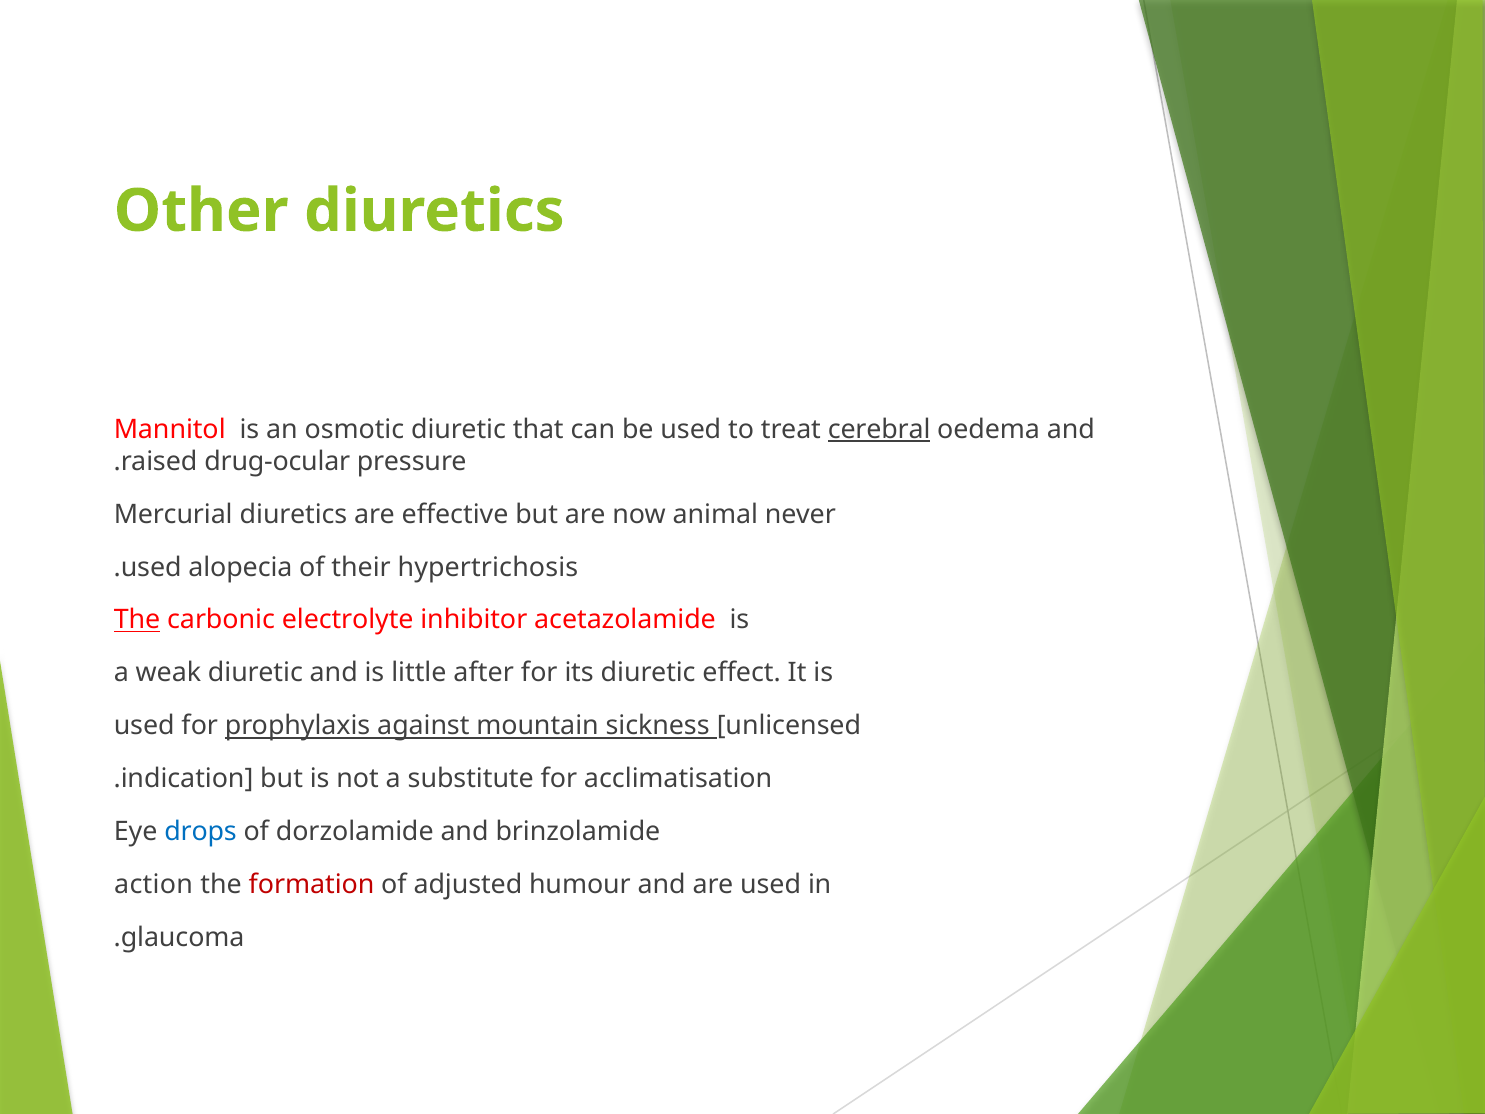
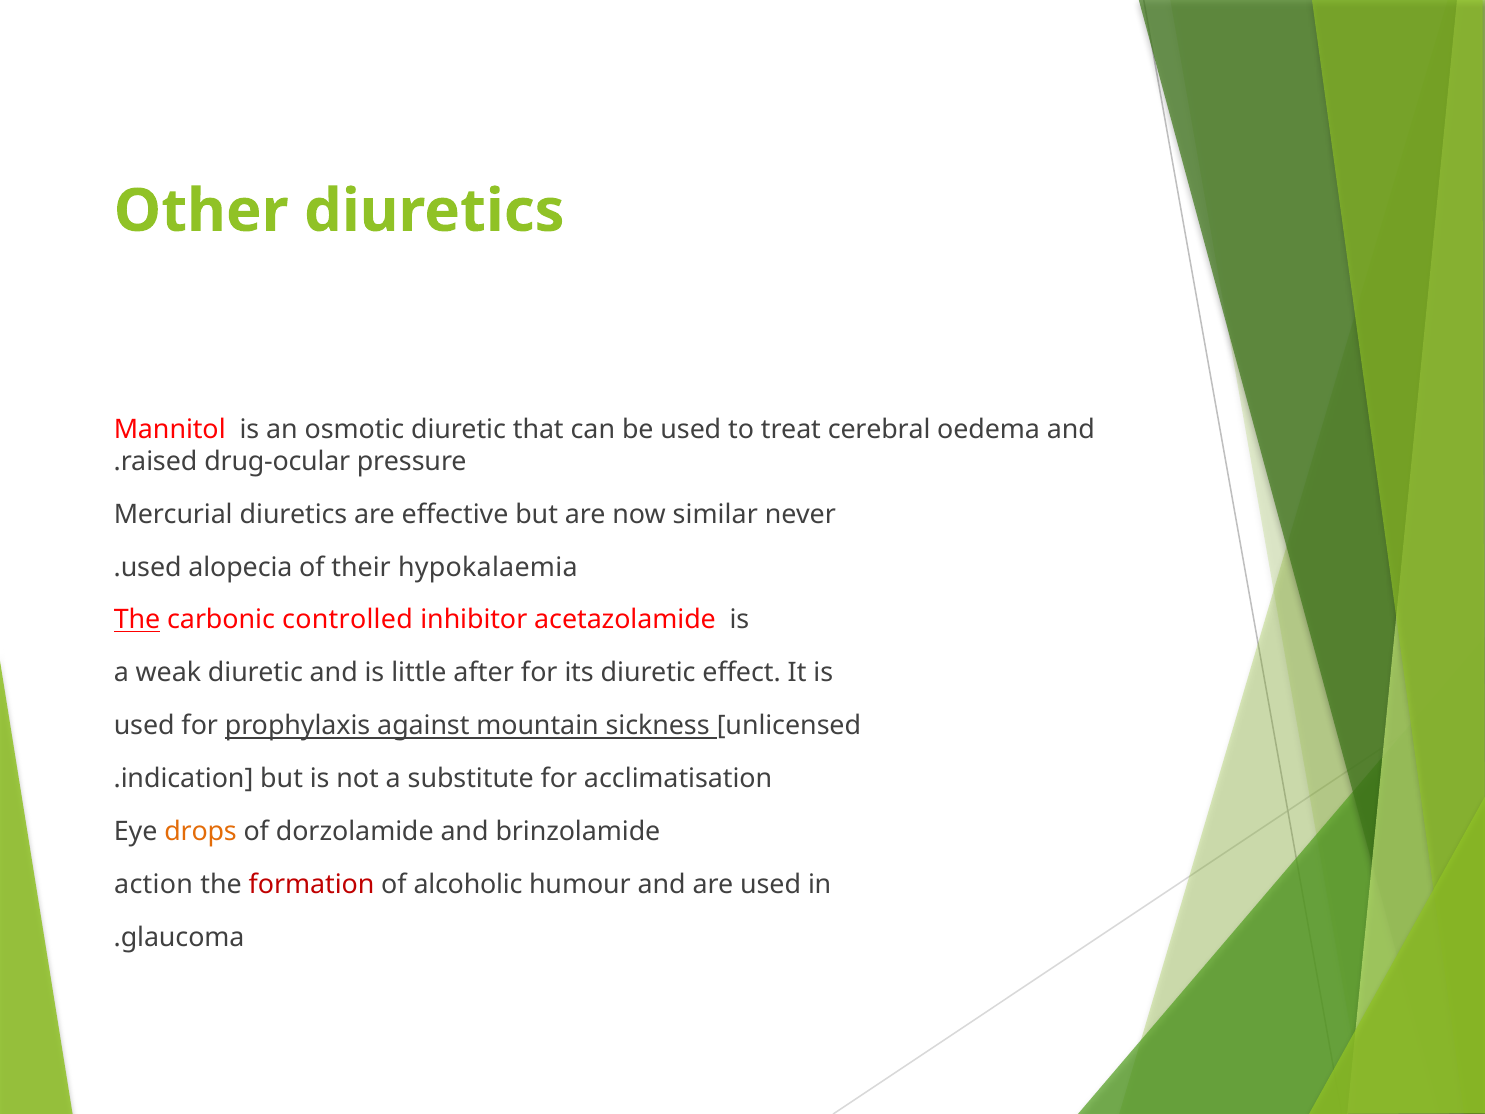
cerebral underline: present -> none (879, 429)
animal: animal -> similar (715, 514)
hypertrichosis: hypertrichosis -> hypokalaemia (488, 567)
electrolyte: electrolyte -> controlled (348, 620)
drops colour: blue -> orange (201, 831)
adjusted: adjusted -> alcoholic (468, 884)
